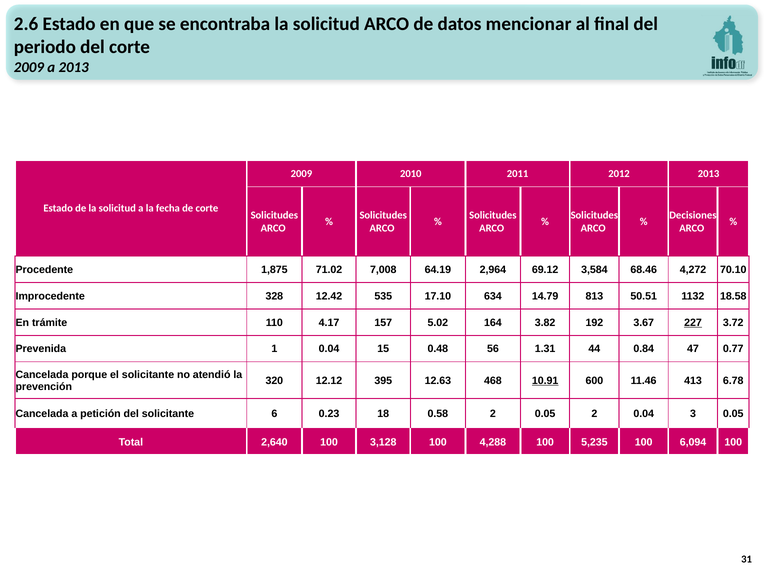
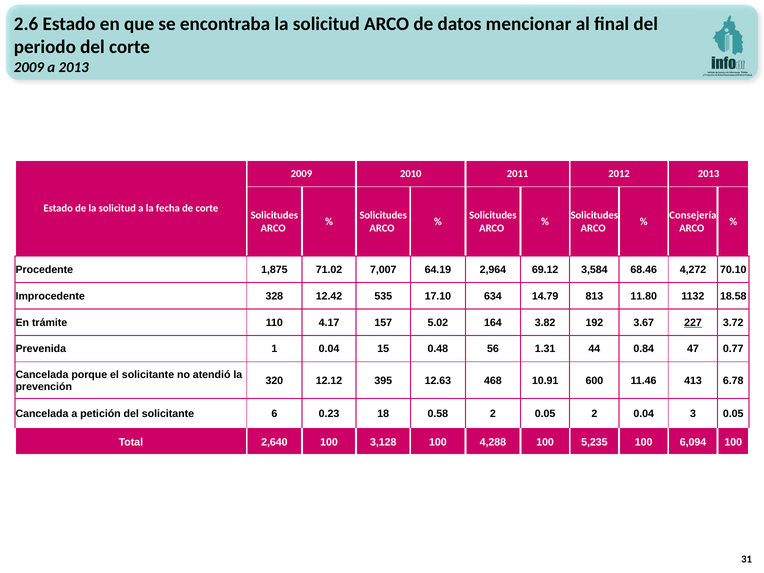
Decisiones: Decisiones -> Consejería (693, 215)
7,008: 7,008 -> 7,007 (383, 270)
50.51: 50.51 -> 11.80 (644, 296)
10.91 underline: present -> none (545, 381)
